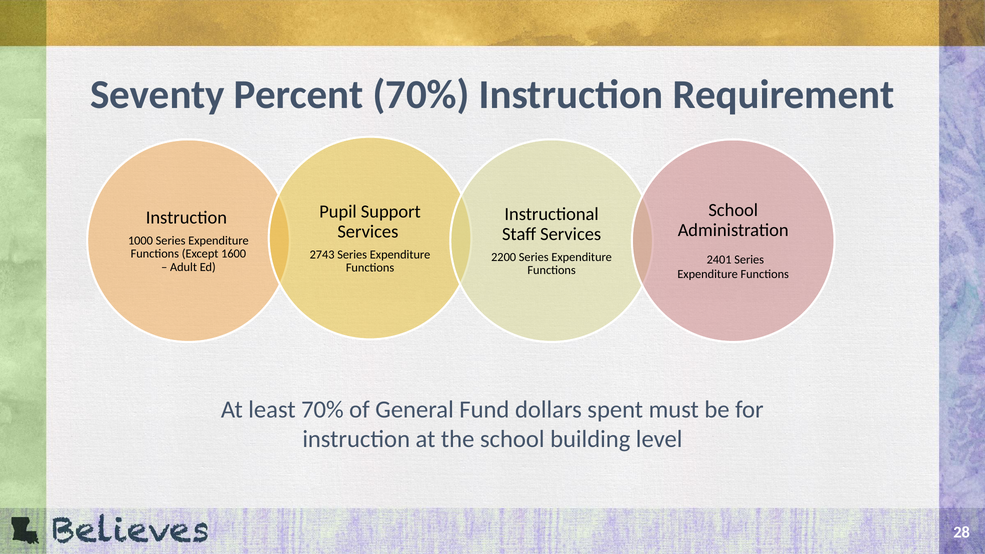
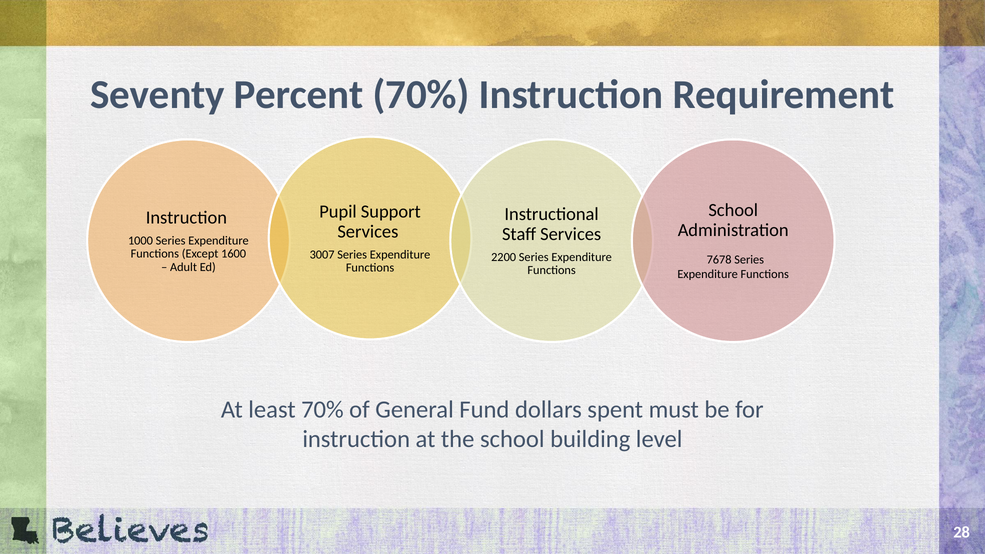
2743: 2743 -> 3007 (322, 255)
2401: 2401 -> 7678 (719, 260)
